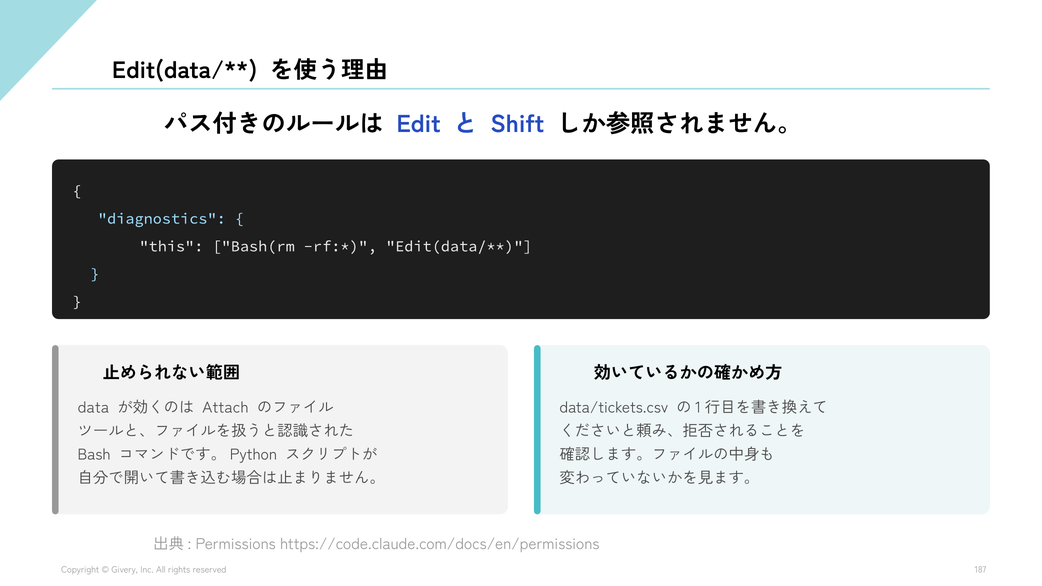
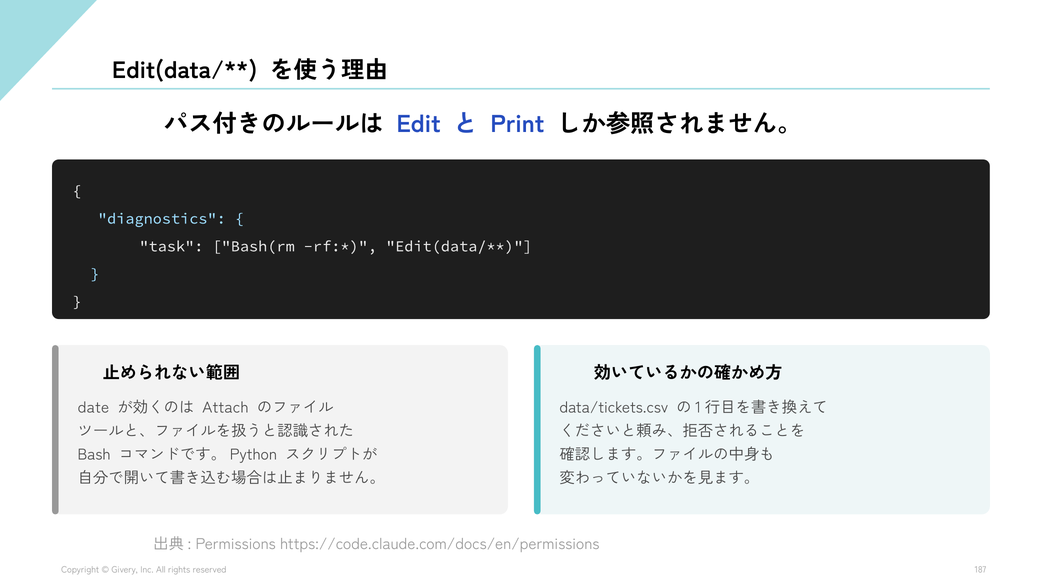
Shift: Shift -> Print (517, 124)
this: this -> task (171, 246)
data: data -> date (93, 408)
